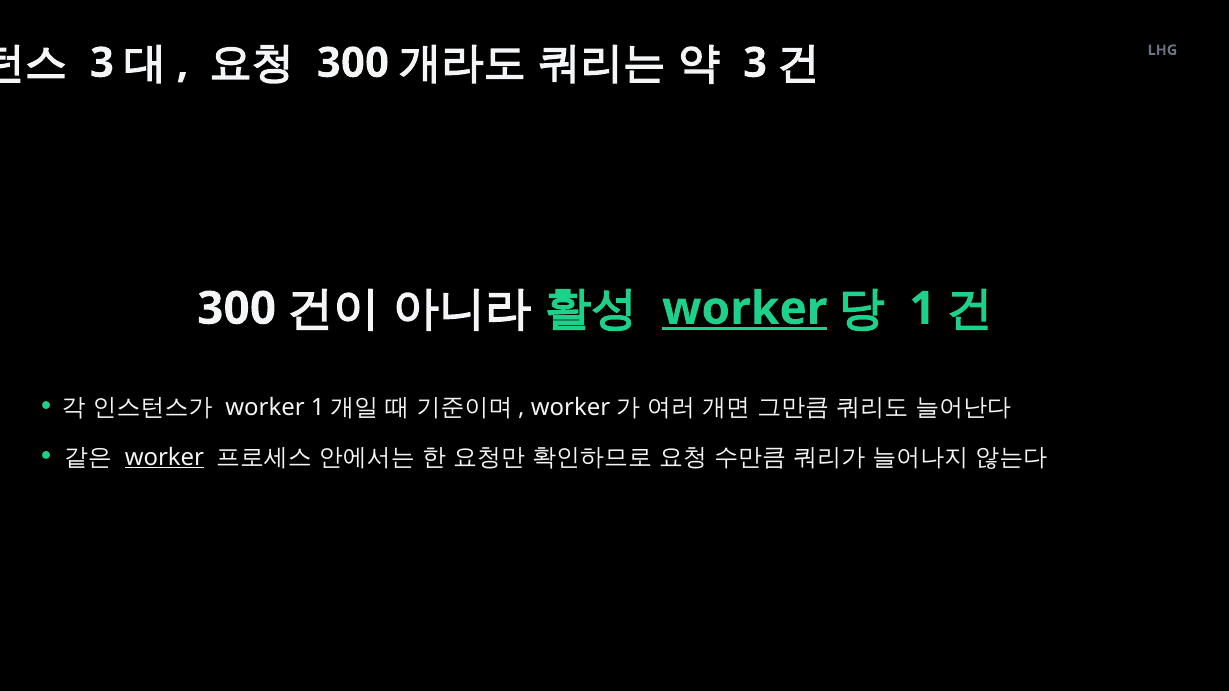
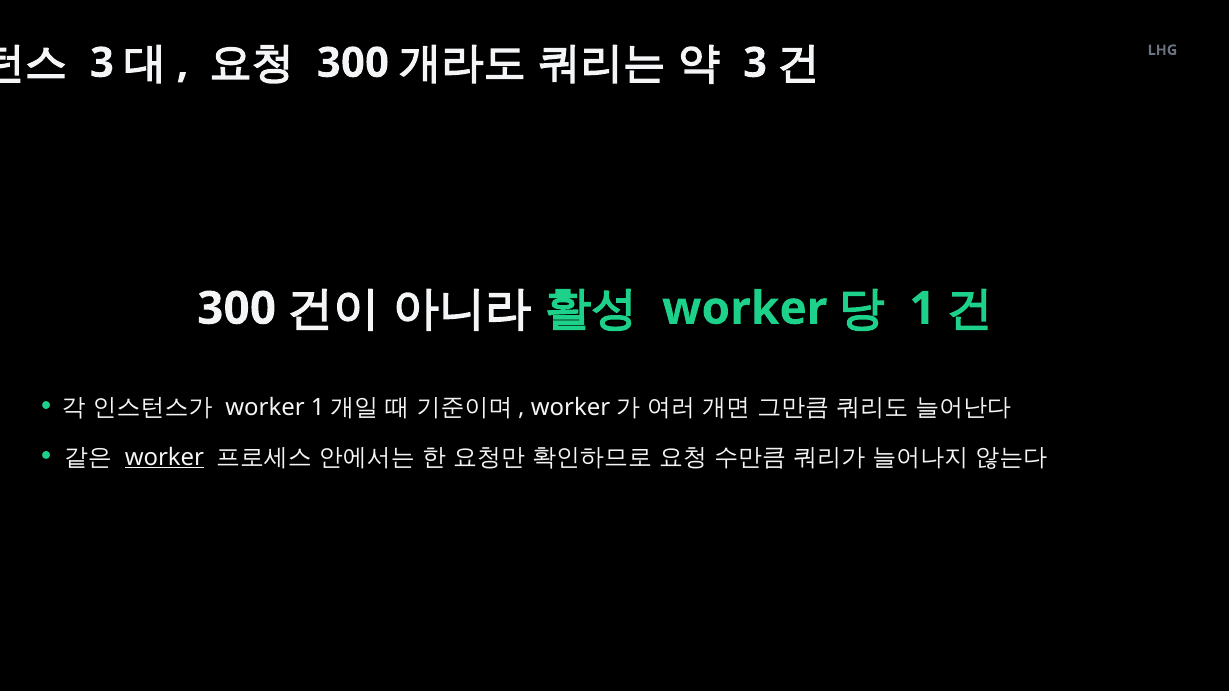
worker underline: present -> none (745, 309)
